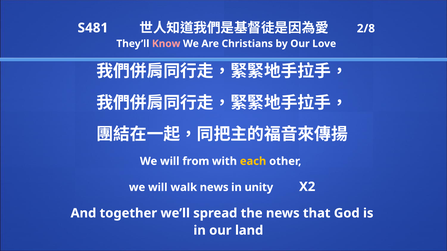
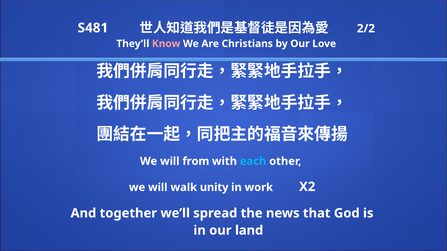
2/8: 2/8 -> 2/2 (366, 29)
each colour: yellow -> light blue (253, 161)
walk news: news -> unity (214, 188)
unity: unity -> work (259, 188)
